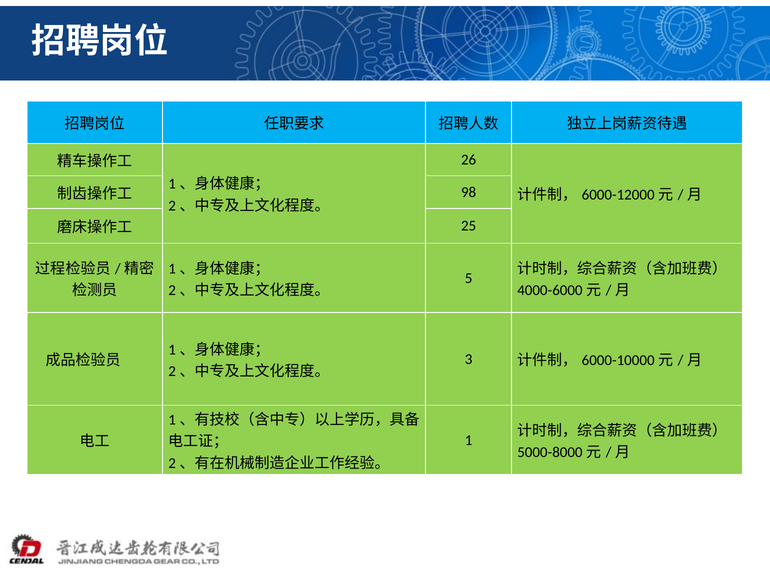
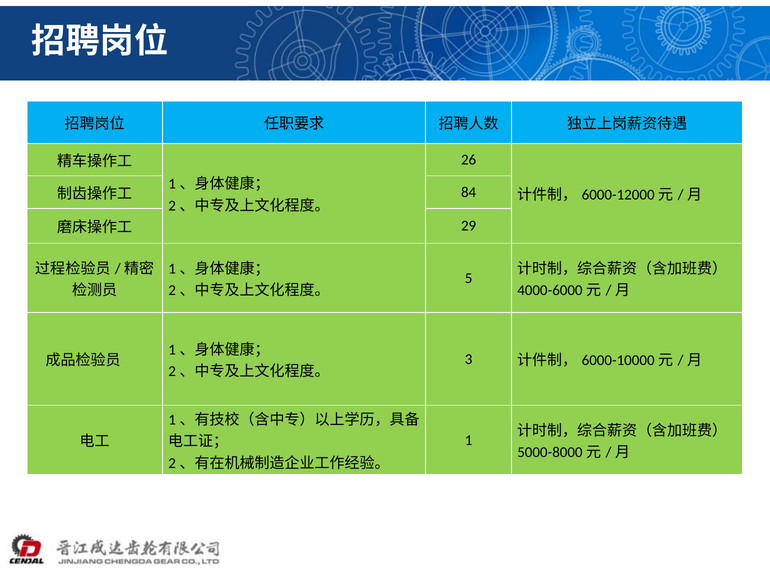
98: 98 -> 84 (469, 192)
25: 25 -> 29 (469, 226)
